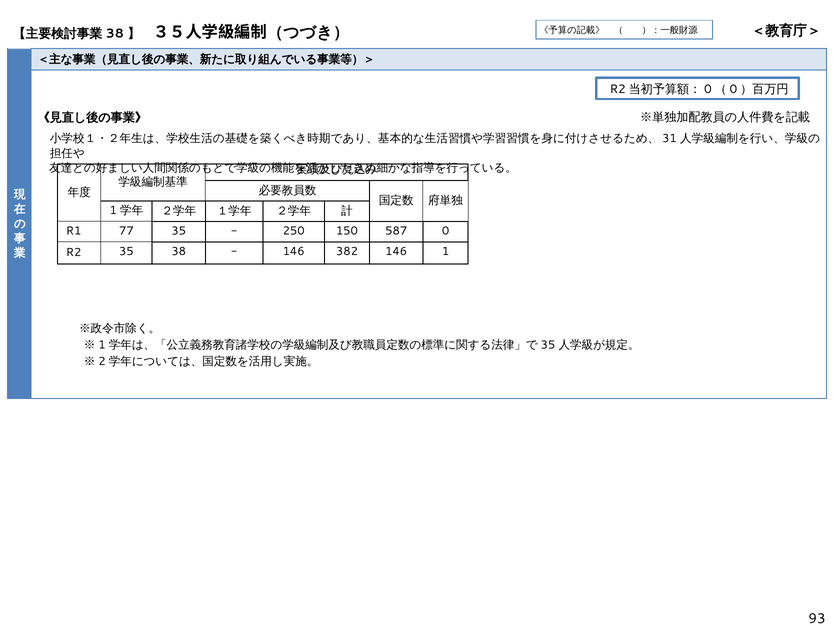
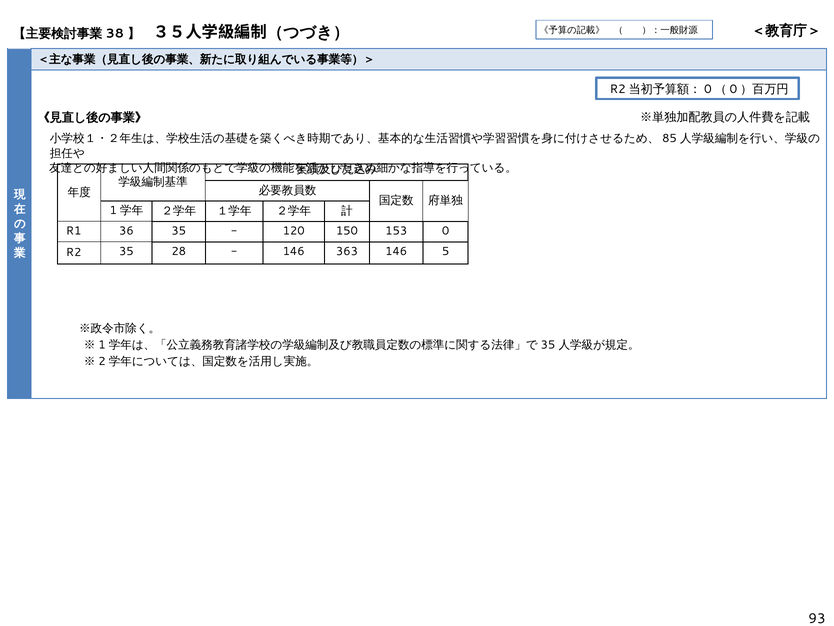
31: 31 -> 85 (669, 138)
77: 77 -> 36 (126, 231)
250: 250 -> 120 (294, 231)
587: 587 -> 153 (396, 231)
35 38: 38 -> 28 (179, 251)
382: 382 -> 363 (347, 251)
146 1: 1 -> 5 (446, 251)
